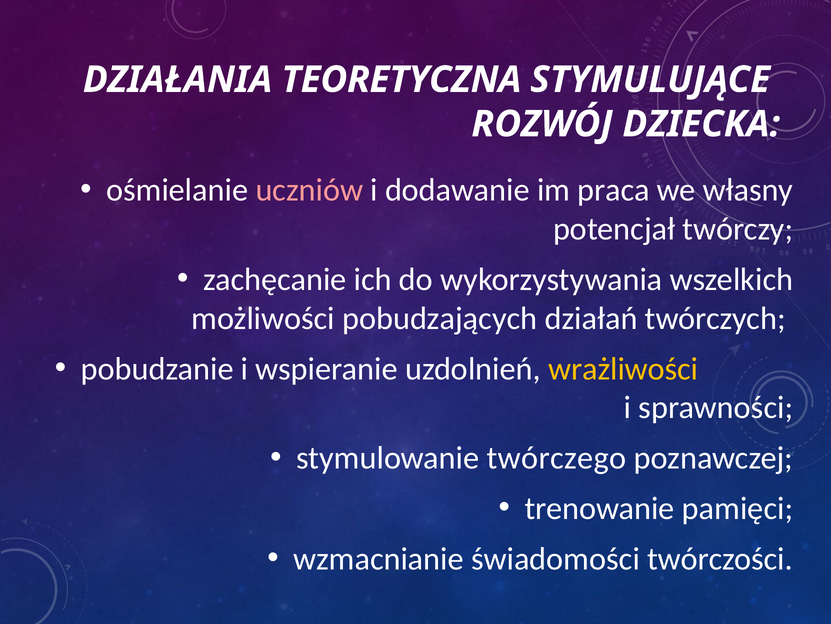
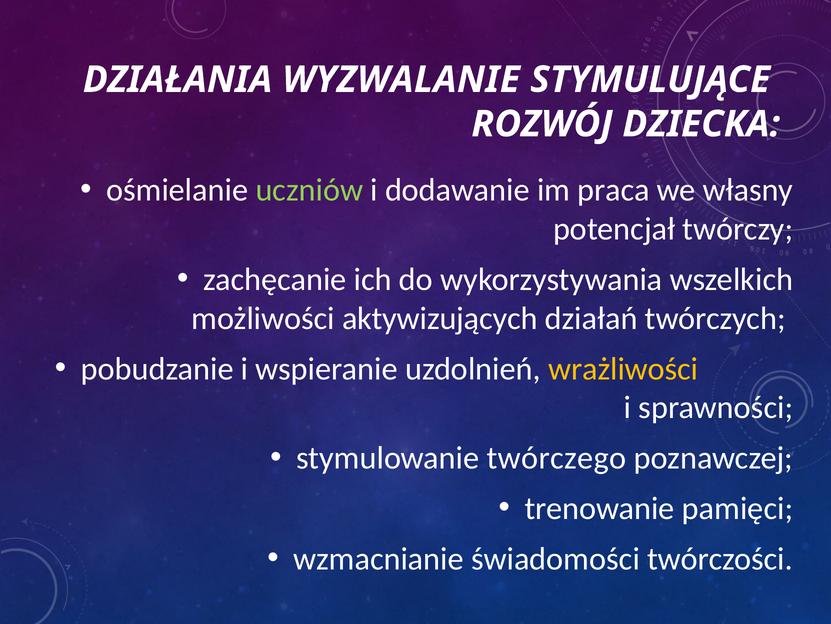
TEORETYCZNA: TEORETYCZNA -> WYZWALANIE (401, 80)
uczniów colour: pink -> light green (309, 190)
pobudzających: pobudzających -> aktywizujących (440, 318)
